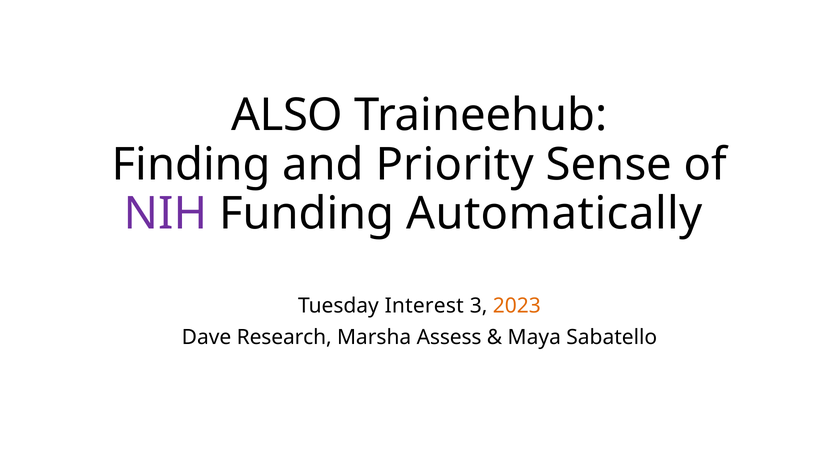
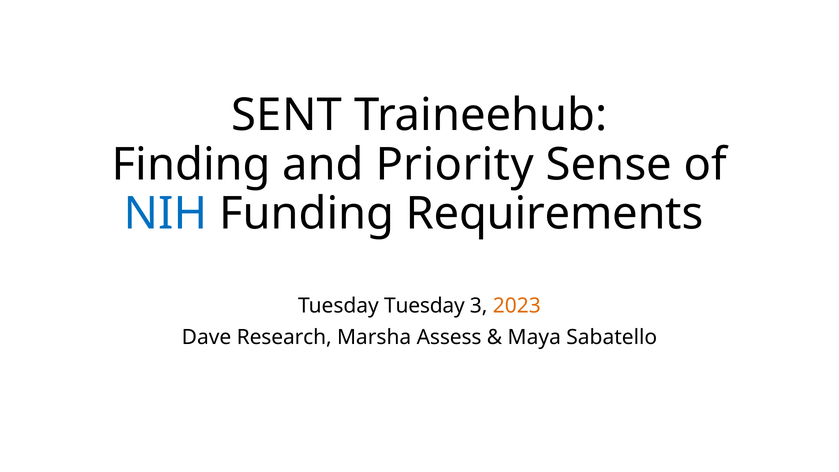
ALSO: ALSO -> SENT (287, 115)
NIH colour: purple -> blue (165, 214)
Automatically: Automatically -> Requirements (555, 214)
Tuesday Interest: Interest -> Tuesday (424, 306)
